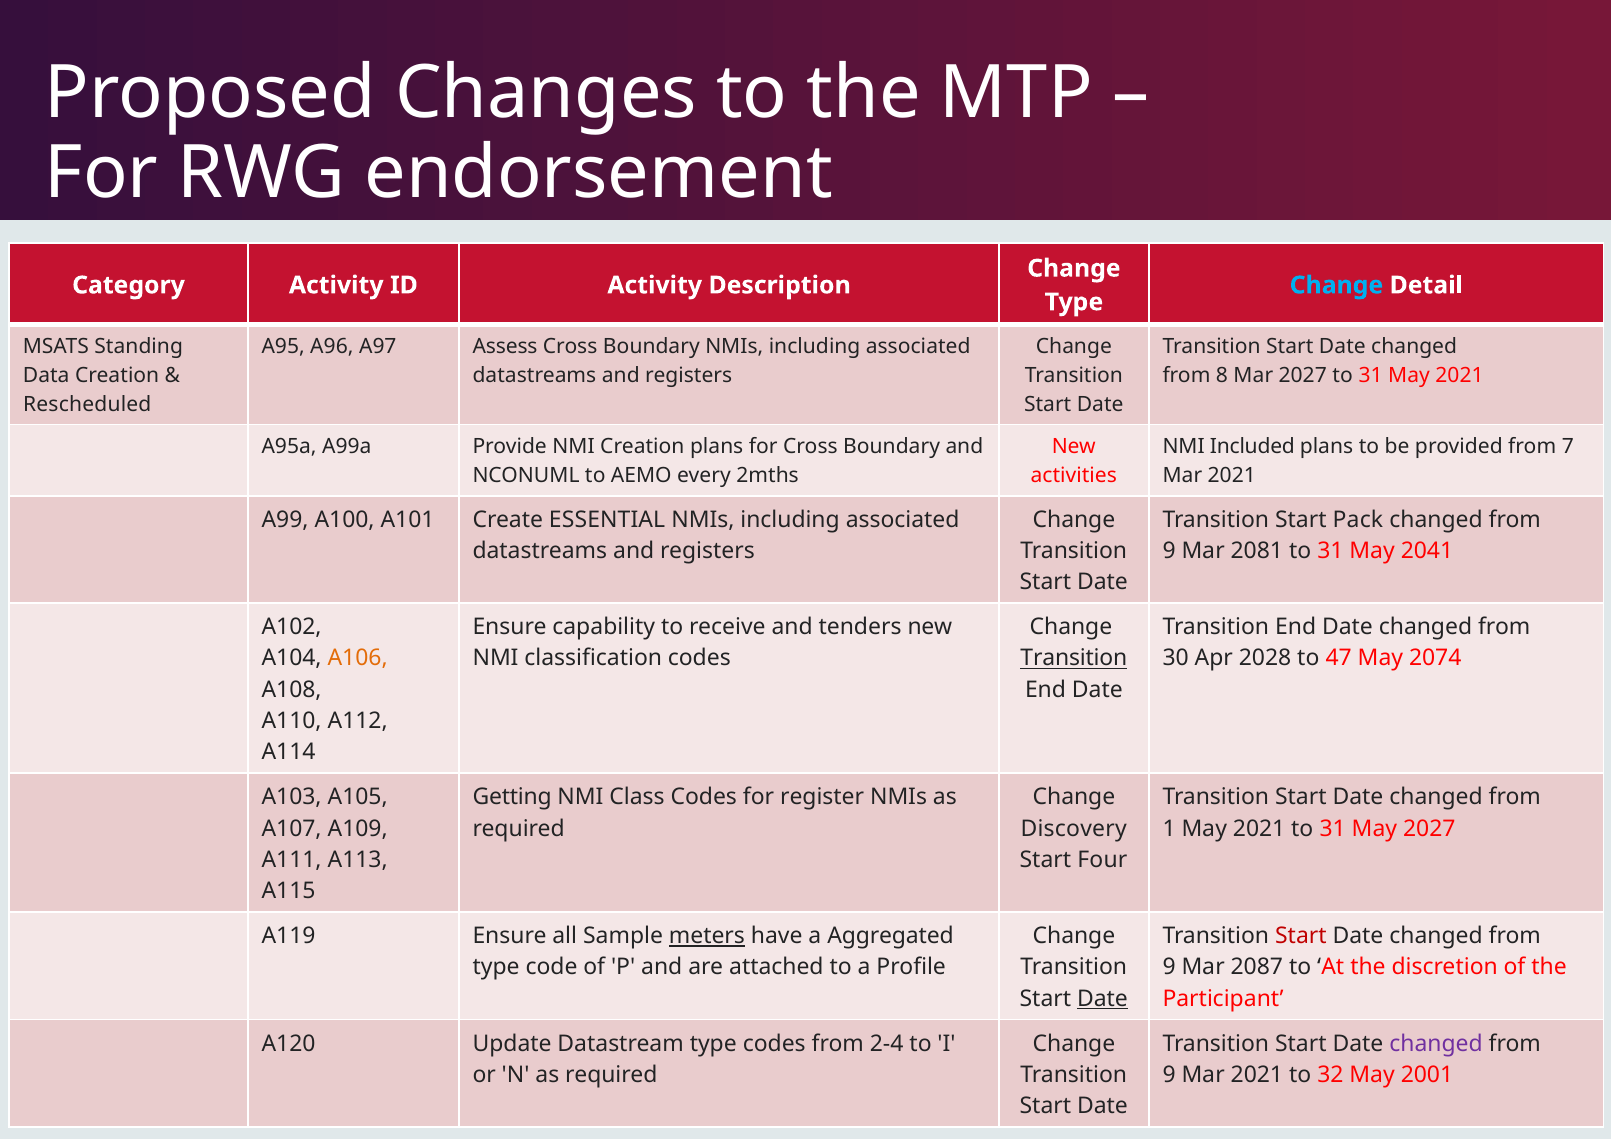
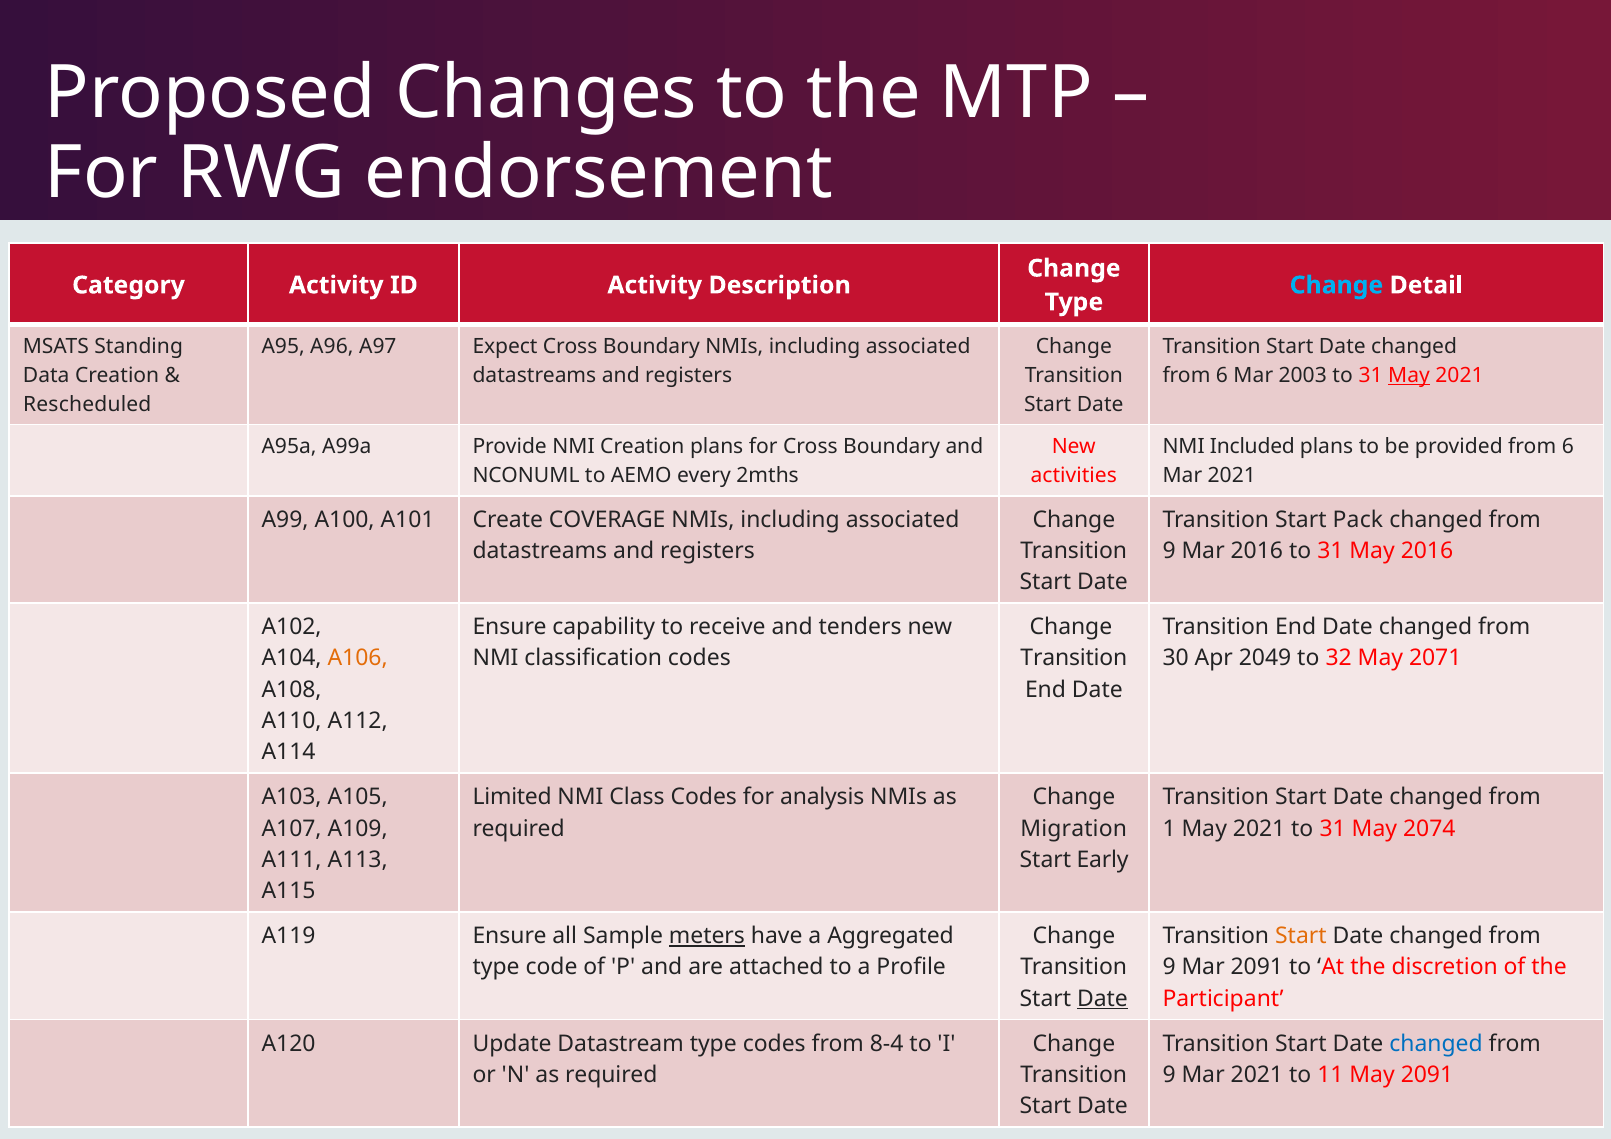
Assess: Assess -> Expect (505, 347)
8: 8 -> 6 (1222, 376)
Mar 2027: 2027 -> 2003 (1303, 376)
May underline: none -> present (1409, 376)
provided from 7: 7 -> 6 (1568, 447)
ESSENTIAL: ESSENTIAL -> COVERAGE (607, 520)
Mar 2081: 2081 -> 2016 (1257, 551)
May 2041: 2041 -> 2016 (1427, 551)
Transition underline: present -> none (1074, 658)
2028: 2028 -> 2049 (1265, 658)
47: 47 -> 32 (1339, 658)
2074: 2074 -> 2071 (1435, 658)
Getting: Getting -> Limited (512, 797)
register: register -> analysis (822, 797)
Discovery: Discovery -> Migration (1074, 828)
May 2027: 2027 -> 2074 (1429, 828)
Four: Four -> Early (1103, 860)
Start colour: red -> orange (1301, 936)
Mar 2087: 2087 -> 2091 (1257, 967)
2-4: 2-4 -> 8-4 (887, 1044)
changed colour: purple -> blue (1436, 1044)
32: 32 -> 11 (1330, 1075)
May 2001: 2001 -> 2091 (1427, 1075)
